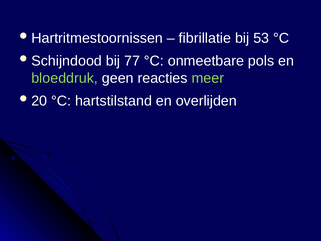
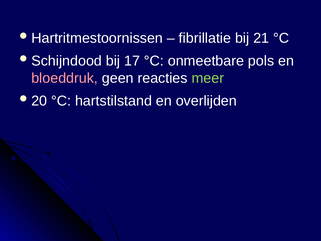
53: 53 -> 21 (261, 38)
77: 77 -> 17 (132, 61)
bloeddruk colour: light green -> pink (65, 78)
